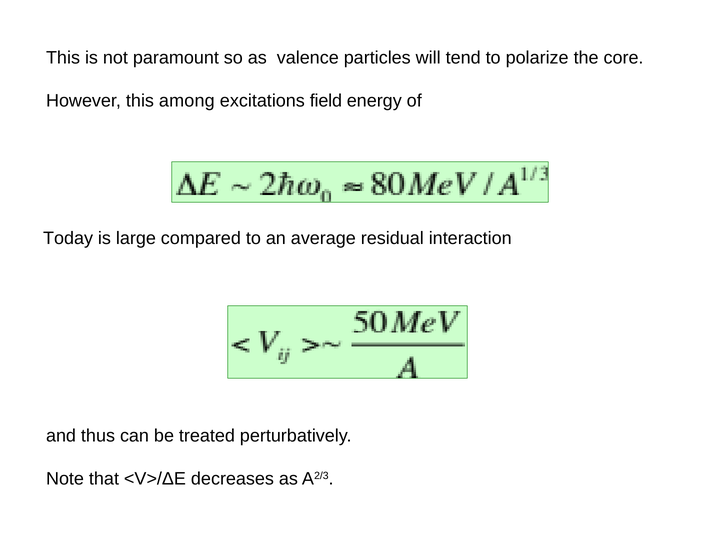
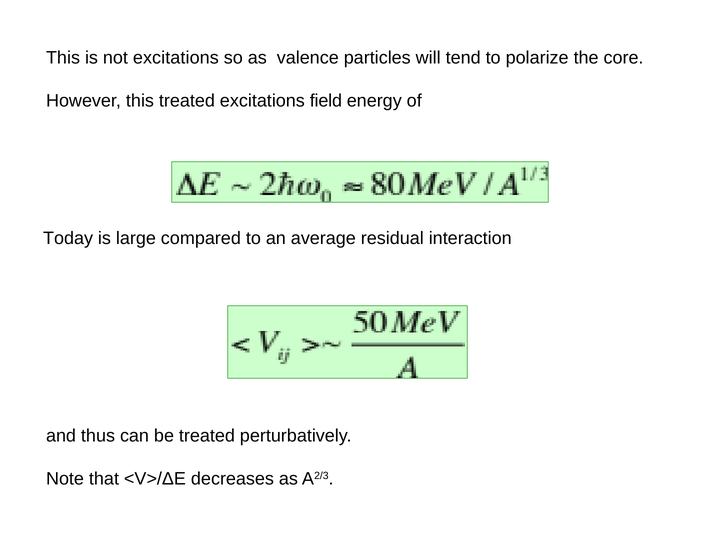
not paramount: paramount -> excitations (176, 58)
this among: among -> treated (187, 101)
